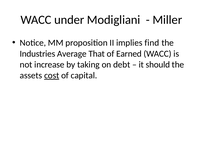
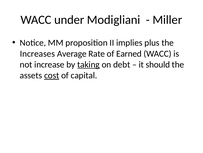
find: find -> plus (152, 43)
Industries: Industries -> Increases (37, 53)
That: That -> Rate (97, 53)
taking underline: none -> present (88, 64)
